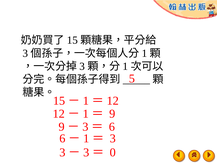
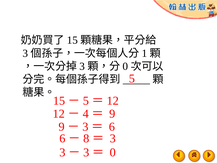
1: 1 -> 0 (125, 66)
1: 1 -> 5 (86, 101)
1: 1 -> 4 (86, 114)
1: 1 -> 8 (86, 138)
